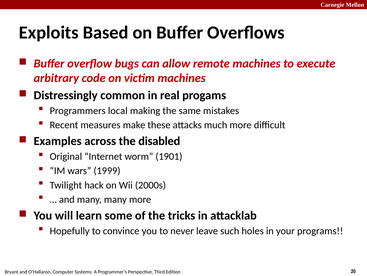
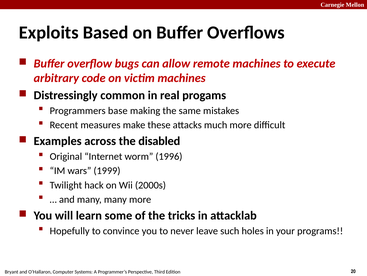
local: local -> base (118, 110)
1901: 1901 -> 1996 (169, 156)
